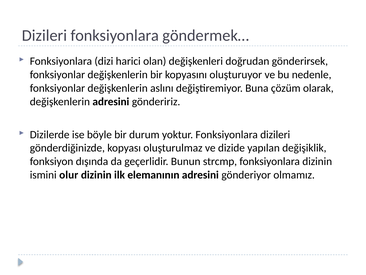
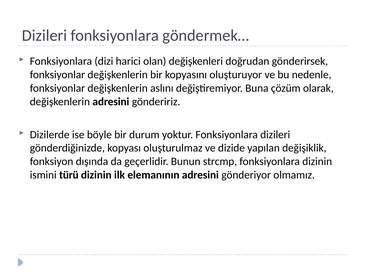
olur: olur -> türü (69, 175)
